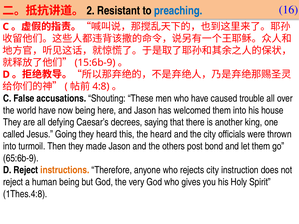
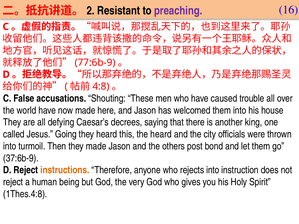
preaching colour: blue -> purple (178, 11)
15:6b-9: 15:6b-9 -> 77:6b-9 (95, 63)
now being: being -> made (85, 110)
65:6b-9: 65:6b-9 -> 37:6b-9 (21, 158)
rejects city: city -> into (213, 170)
